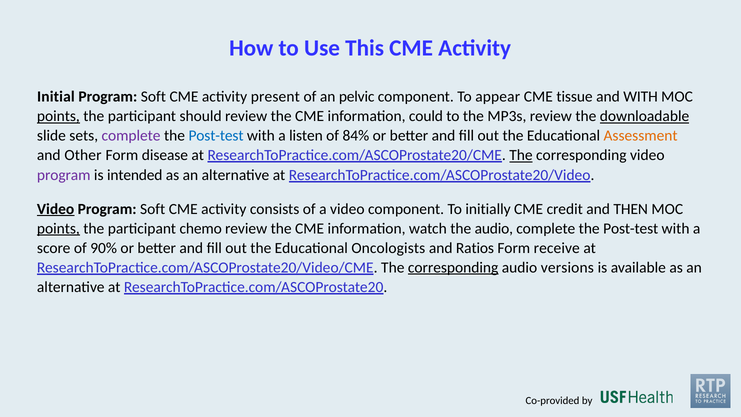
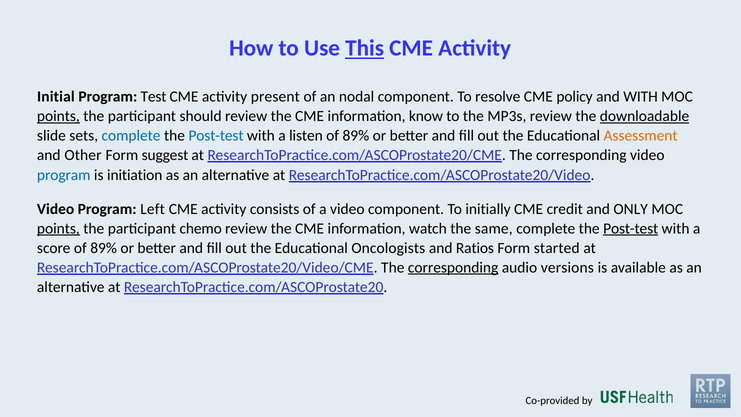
This underline: none -> present (365, 48)
Soft: Soft -> Test (153, 97)
pelvic: pelvic -> nodal (357, 97)
appear: appear -> resolve (498, 97)
tissue: tissue -> policy (575, 97)
could: could -> know (426, 116)
complete colour: purple -> blue (131, 136)
84%: 84% -> 89% (356, 136)
disease: disease -> suggest (165, 155)
The underline: present -> none (521, 155)
program colour: purple -> blue (64, 175)
intended: intended -> initiation (135, 175)
Video underline: present -> none (56, 209)
Soft: Soft -> Left (153, 209)
THEN: THEN -> ONLY (631, 209)
the audio: audio -> same (494, 228)
Post-test underline: none -> present (631, 228)
score of 90%: 90% -> 89% (104, 248)
receive: receive -> started (557, 248)
